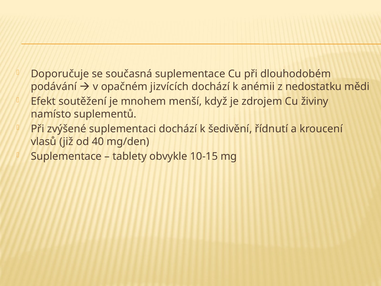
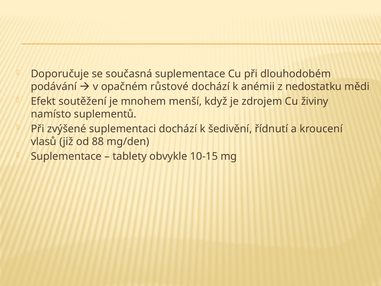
jizvících: jizvících -> růstové (169, 86)
40: 40 -> 88 (98, 142)
